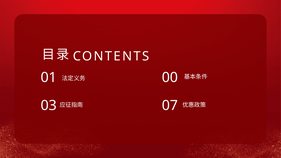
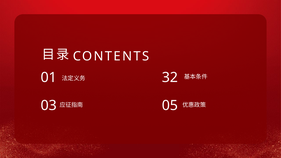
00: 00 -> 32 (170, 77)
07: 07 -> 05 (170, 106)
